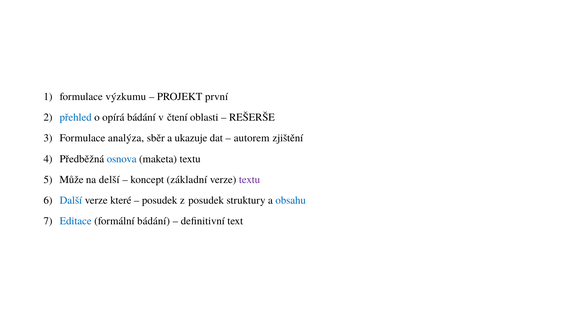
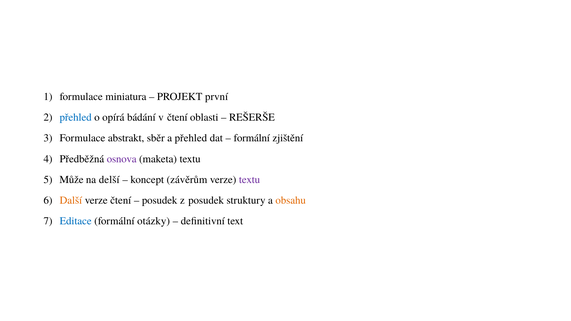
výzkumu: výzkumu -> miniatura (126, 97)
analýza: analýza -> abstrakt (126, 138)
a ukazuje: ukazuje -> přehled (191, 138)
autorem: autorem -> formální (252, 138)
osnova colour: blue -> purple (122, 159)
základní: základní -> závěrům (187, 180)
Další colour: blue -> orange (71, 200)
verze které: které -> čtení (121, 200)
obsahu colour: blue -> orange (291, 200)
formální bádání: bádání -> otázky (154, 221)
